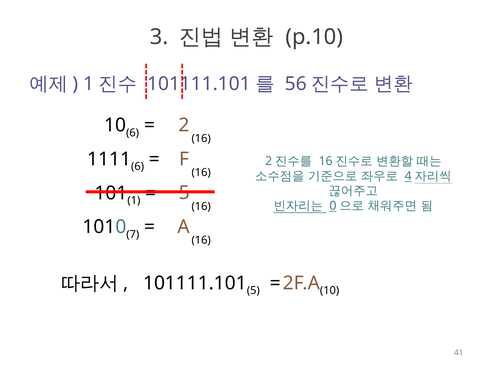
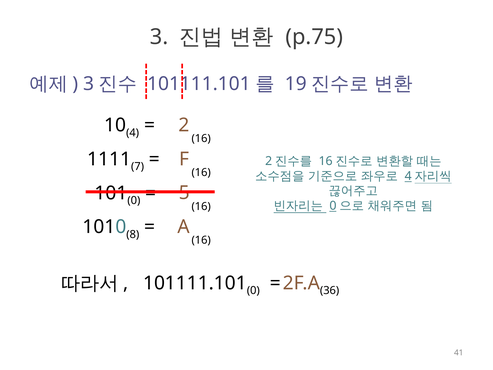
p.10: p.10 -> p.75 (314, 37)
1: 1 -> 3 (89, 84)
56: 56 -> 19 (296, 84)
6: 6 -> 4 (133, 133)
6: 6 -> 7 (138, 166)
1: 1 -> 0 (134, 200)
7: 7 -> 8 (133, 234)
5: 5 -> 0 (253, 290)
10: 10 -> 36 (330, 290)
